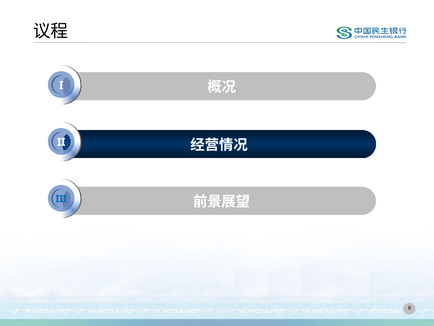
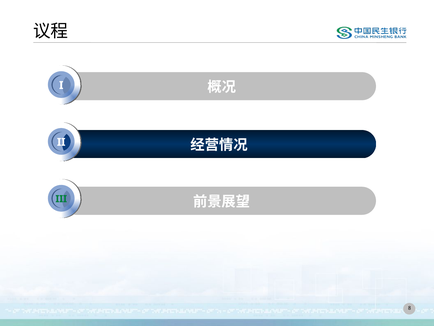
III colour: blue -> green (61, 199)
